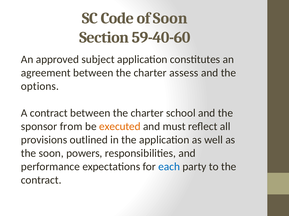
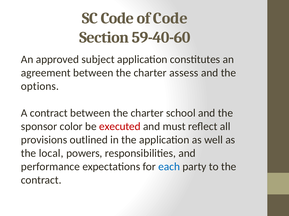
of Soon: Soon -> Code (170, 18)
from: from -> color (71, 127)
executed colour: orange -> red (120, 127)
the soon: soon -> local (51, 154)
